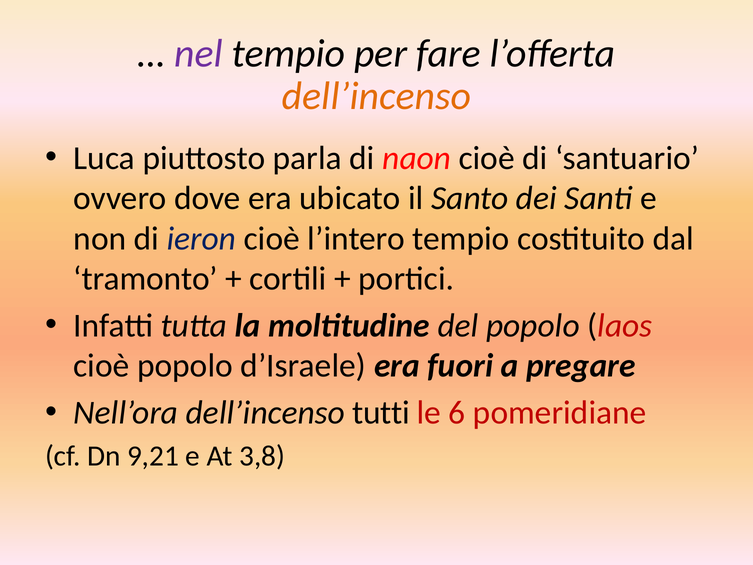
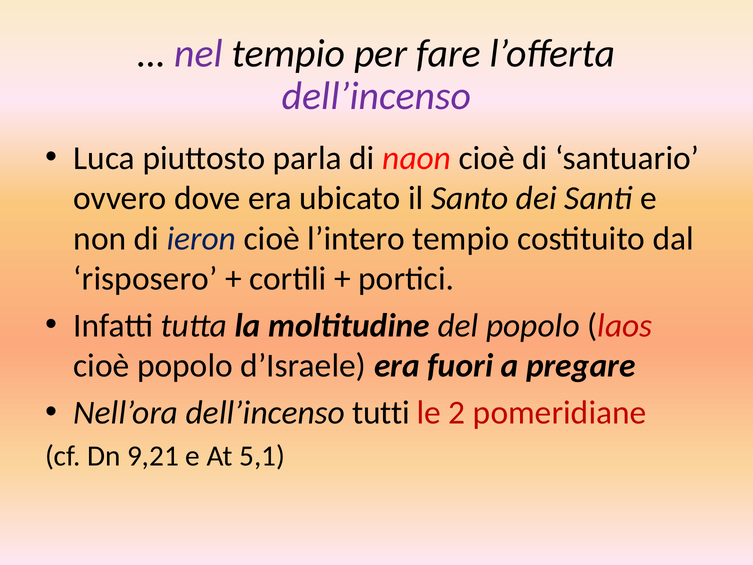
dell’incenso colour: orange -> purple (376, 96)
tramonto: tramonto -> risposero (145, 279)
6: 6 -> 2 (457, 413)
3,8: 3,8 -> 5,1 (262, 456)
